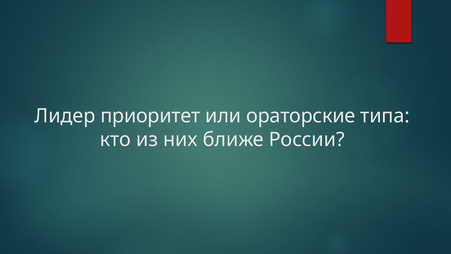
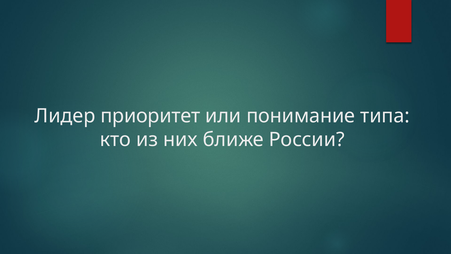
ораторские: ораторские -> понимание (301, 116)
